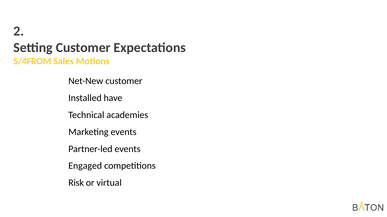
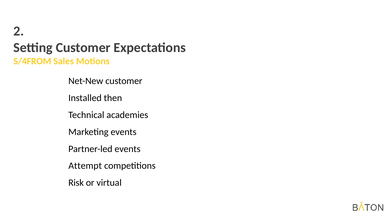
have: have -> then (113, 98)
Engaged: Engaged -> Attempt (85, 166)
